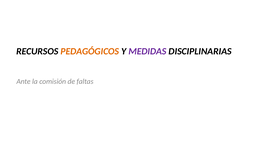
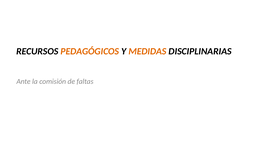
MEDIDAS colour: purple -> orange (147, 51)
